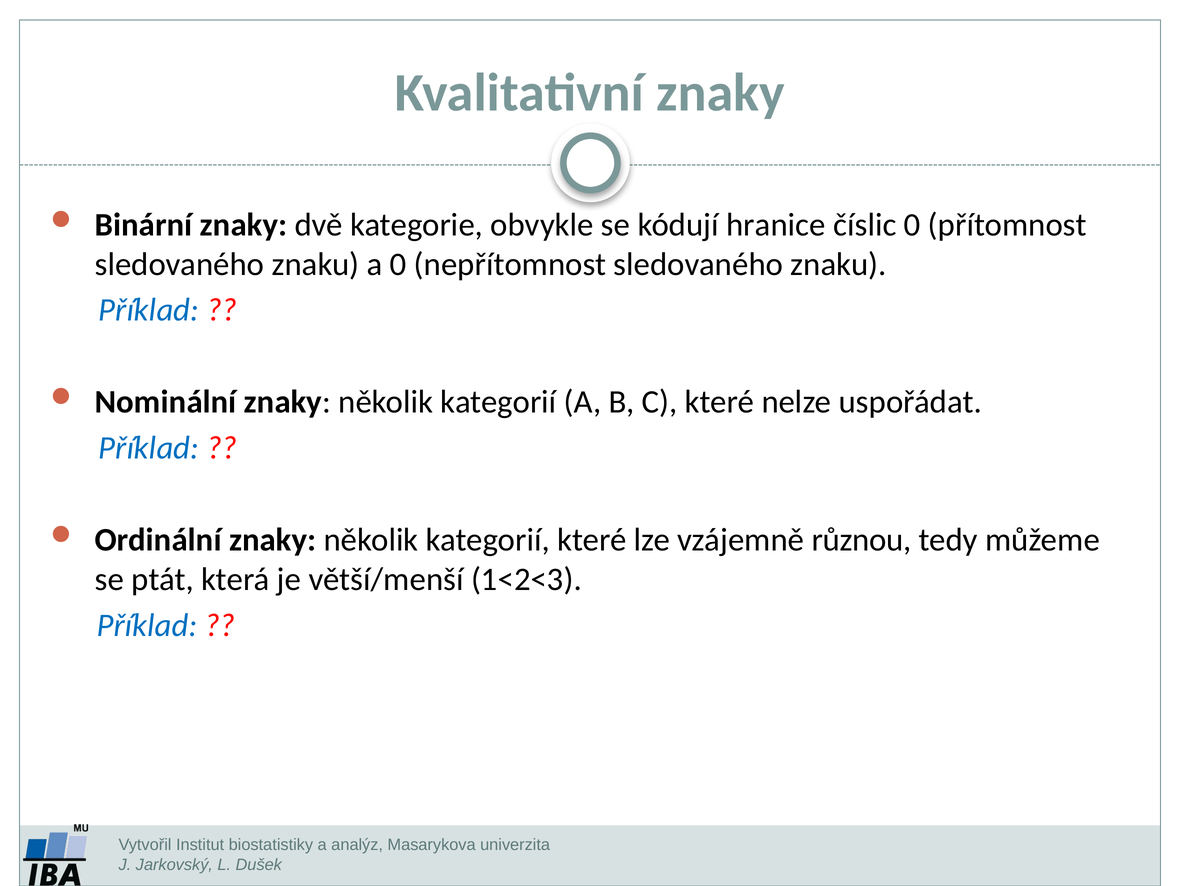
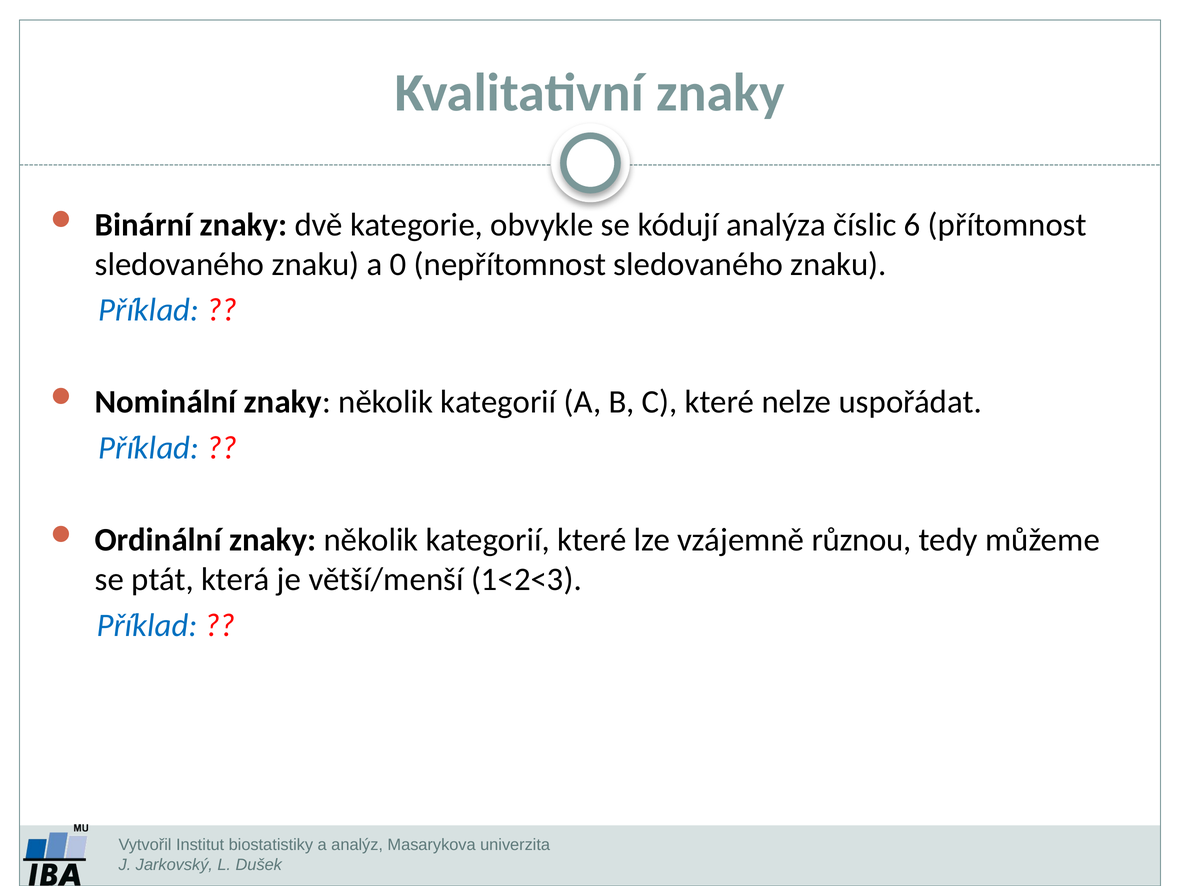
hranice: hranice -> analýza (776, 225)
číslic 0: 0 -> 6 (912, 225)
